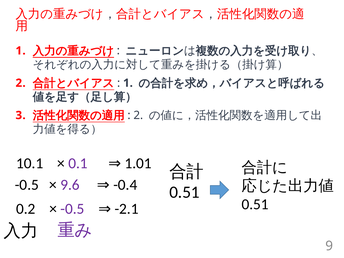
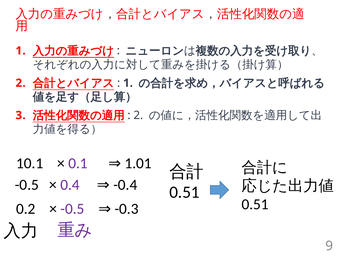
9.6: 9.6 -> 0.4 (70, 185)
-2.1: -2.1 -> -0.3 (127, 209)
